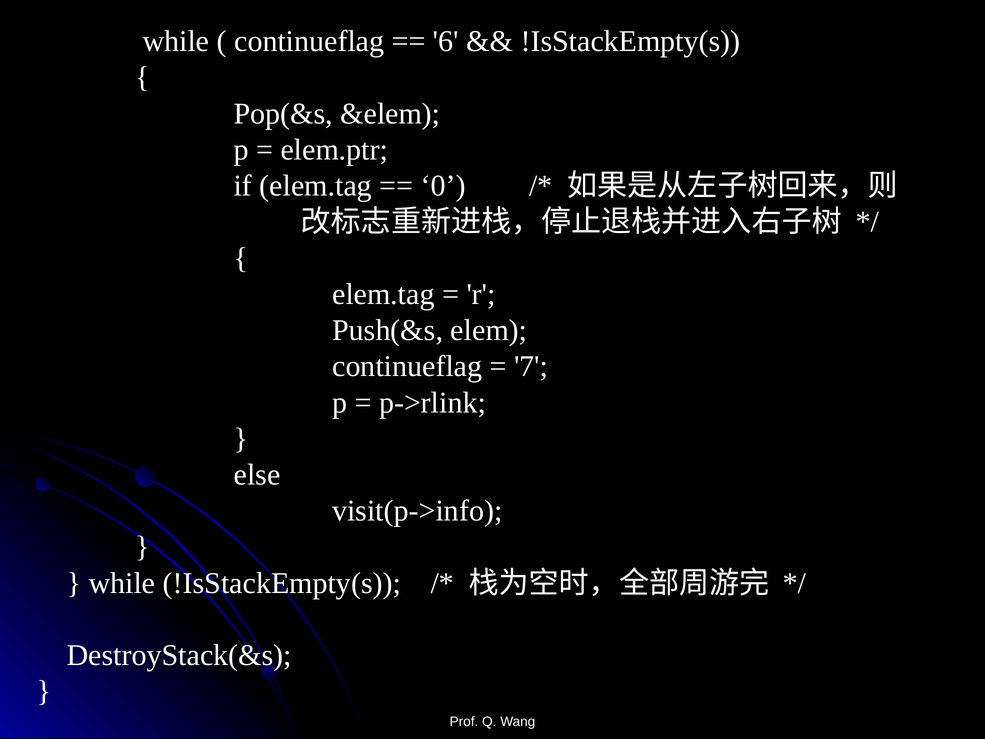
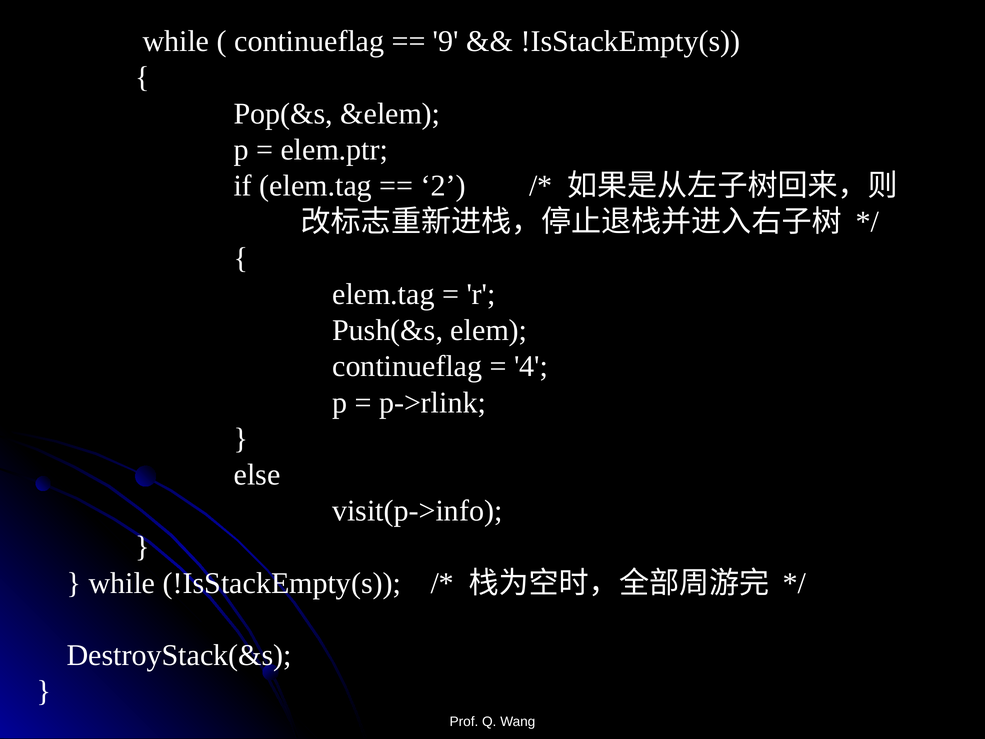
6: 6 -> 9 (446, 41)
0: 0 -> 2 (443, 186)
7: 7 -> 4 (531, 366)
